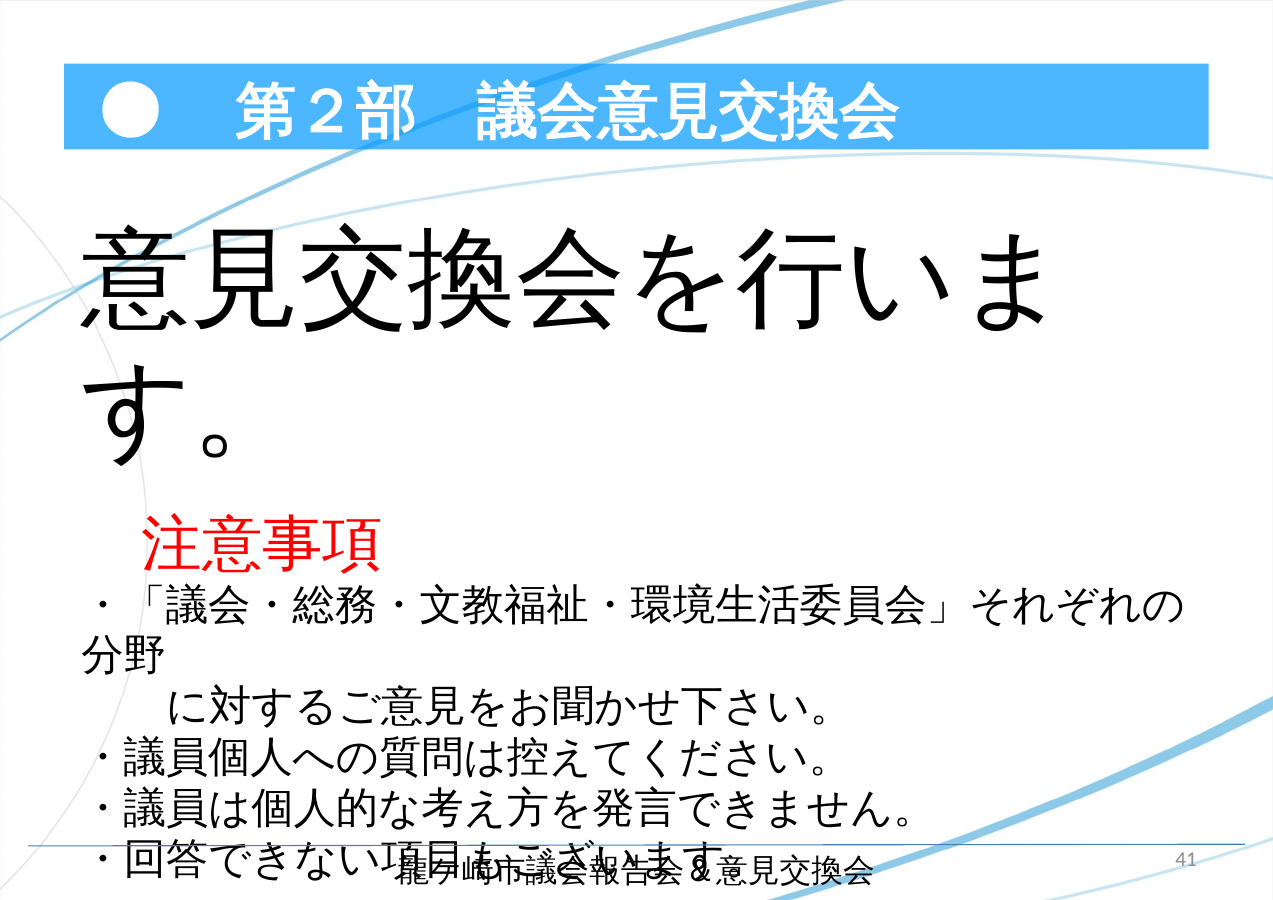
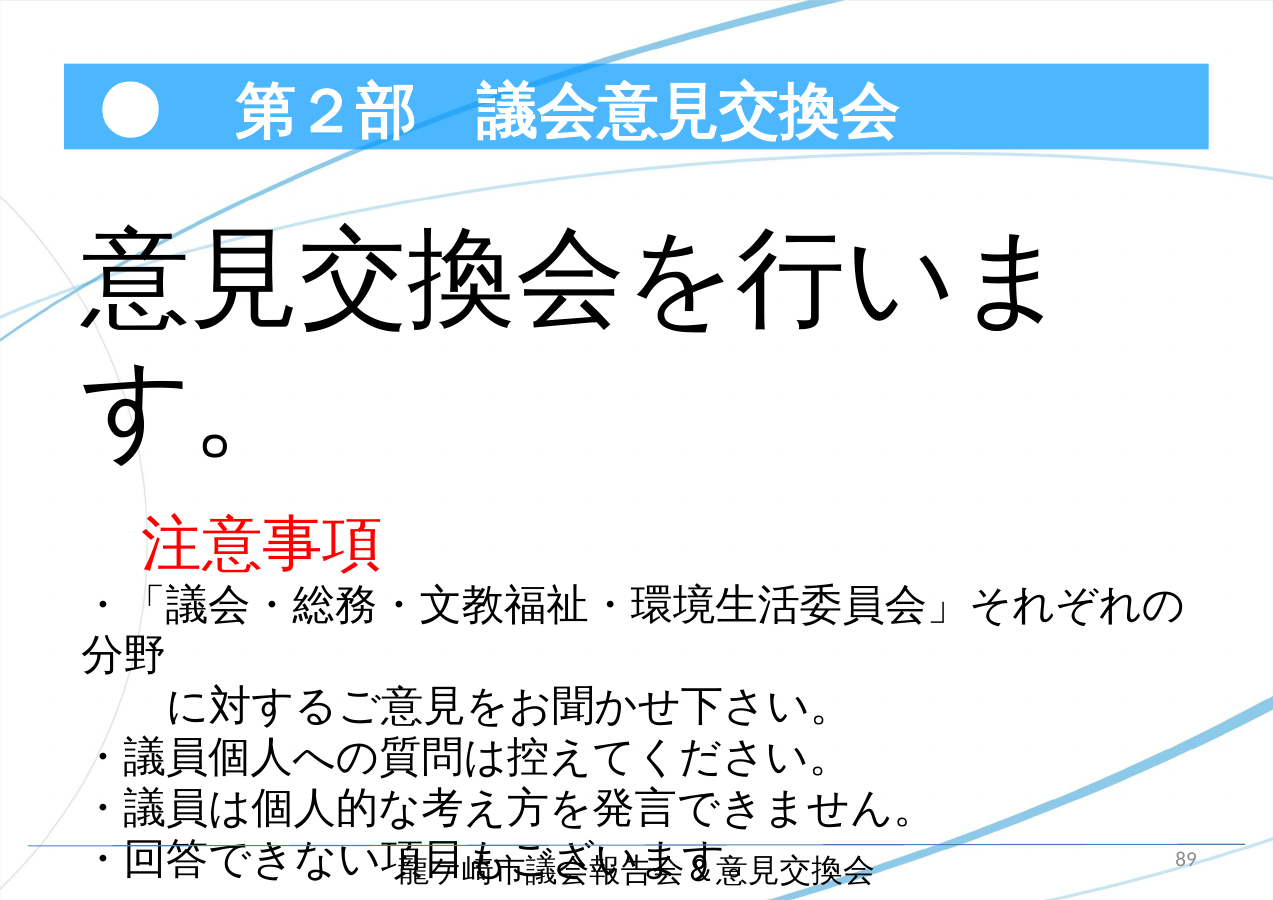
41: 41 -> 89 (1186, 860)
